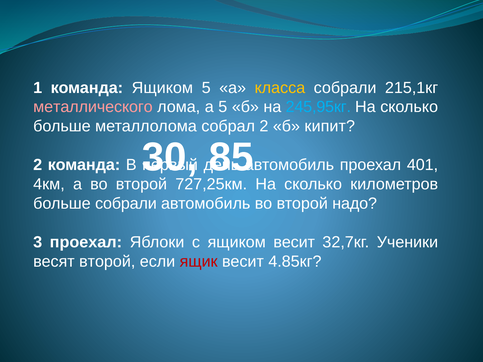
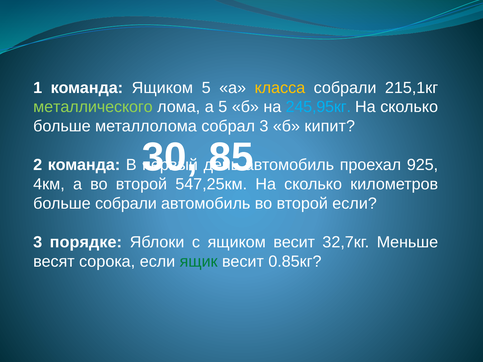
металлического colour: pink -> light green (93, 107)
собрал 2: 2 -> 3 (264, 126)
401: 401 -> 925 (422, 165)
727,25км: 727,25км -> 547,25км (211, 184)
второй надо: надо -> если (355, 204)
3 проехал: проехал -> порядке (86, 242)
Ученики: Ученики -> Меньше (407, 242)
весят второй: второй -> сорока (107, 262)
ящик colour: red -> green (199, 262)
4.85кг: 4.85кг -> 0.85кг (295, 262)
